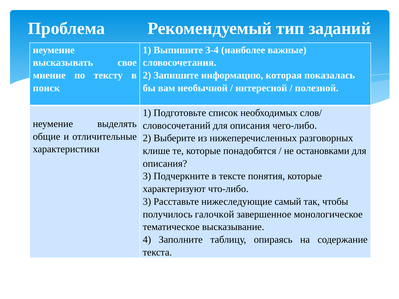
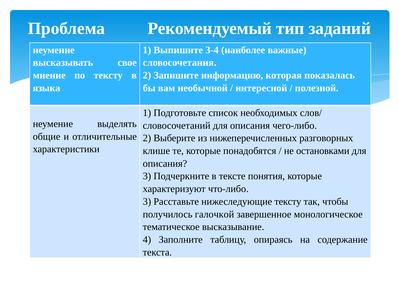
поиск: поиск -> языка (47, 88)
нижеследующие самый: самый -> тексту (288, 202)
